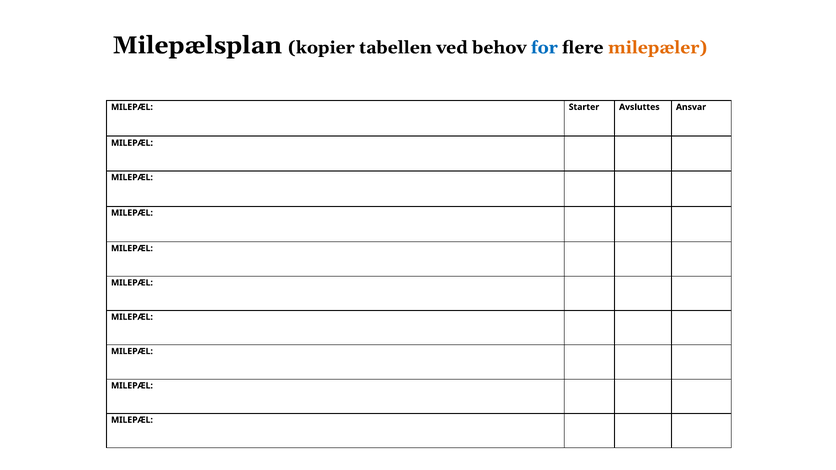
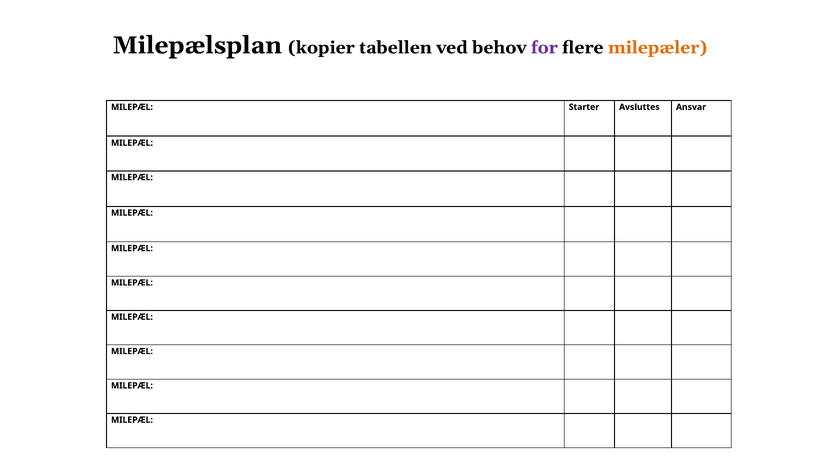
for colour: blue -> purple (544, 48)
